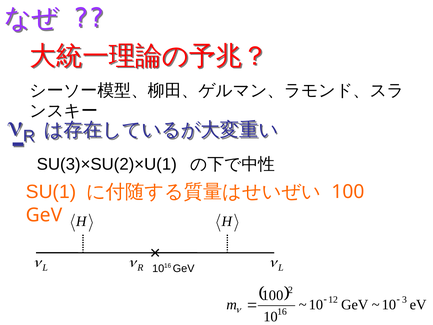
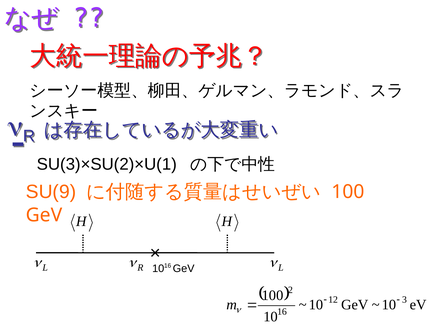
SU(1: SU(1 -> SU(9 (51, 192)
